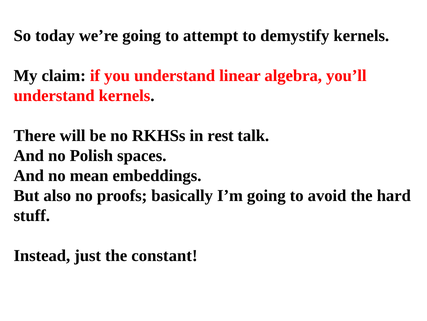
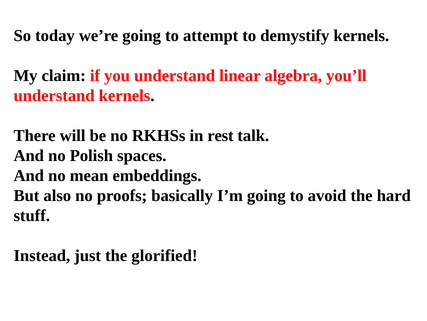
constant: constant -> glorified (164, 255)
